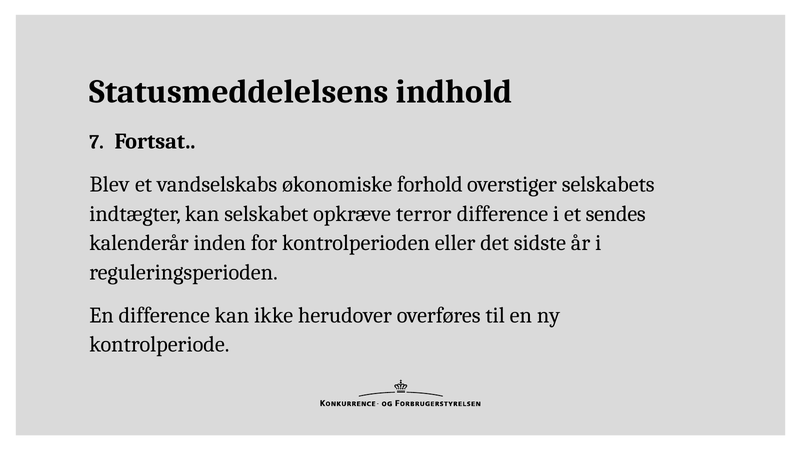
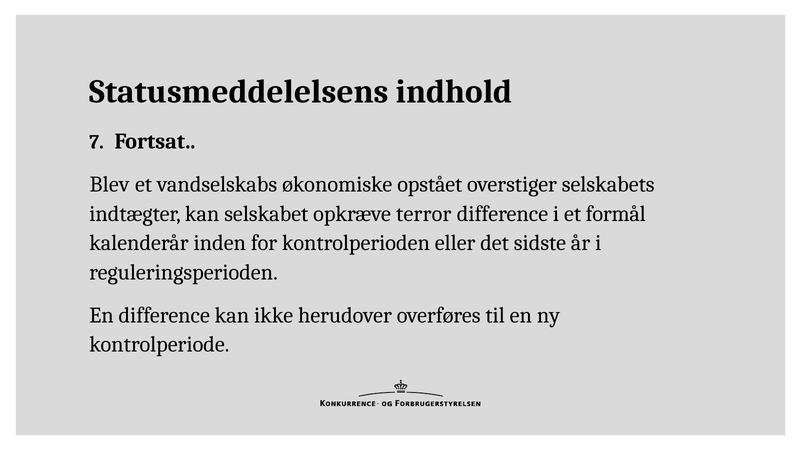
forhold: forhold -> opstået (430, 184)
sendes: sendes -> formål (616, 214)
